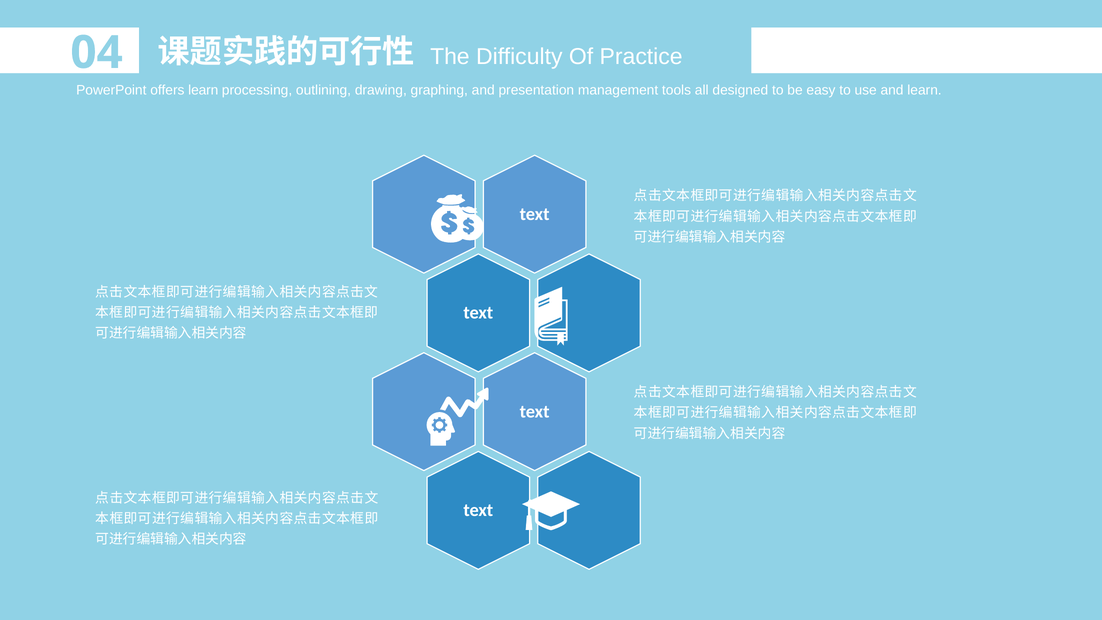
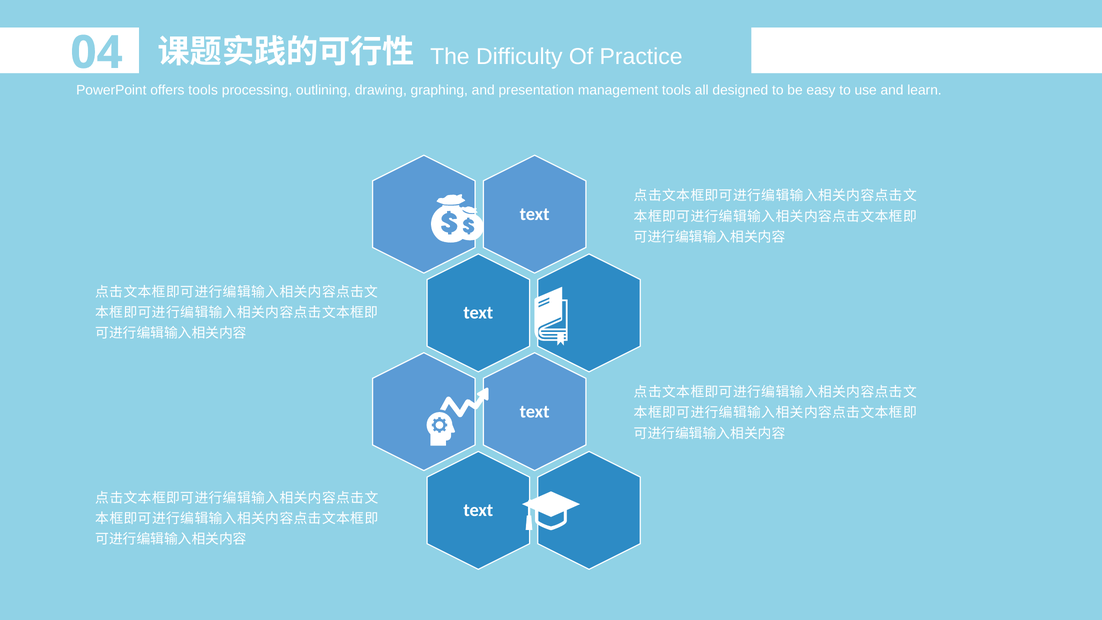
offers learn: learn -> tools (203, 90)
